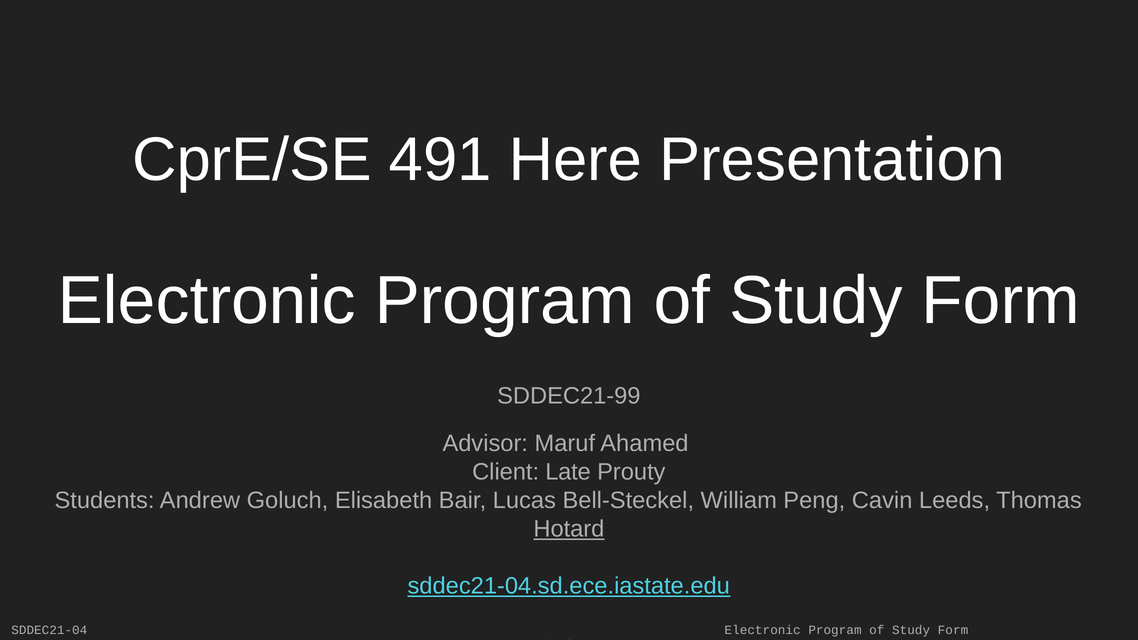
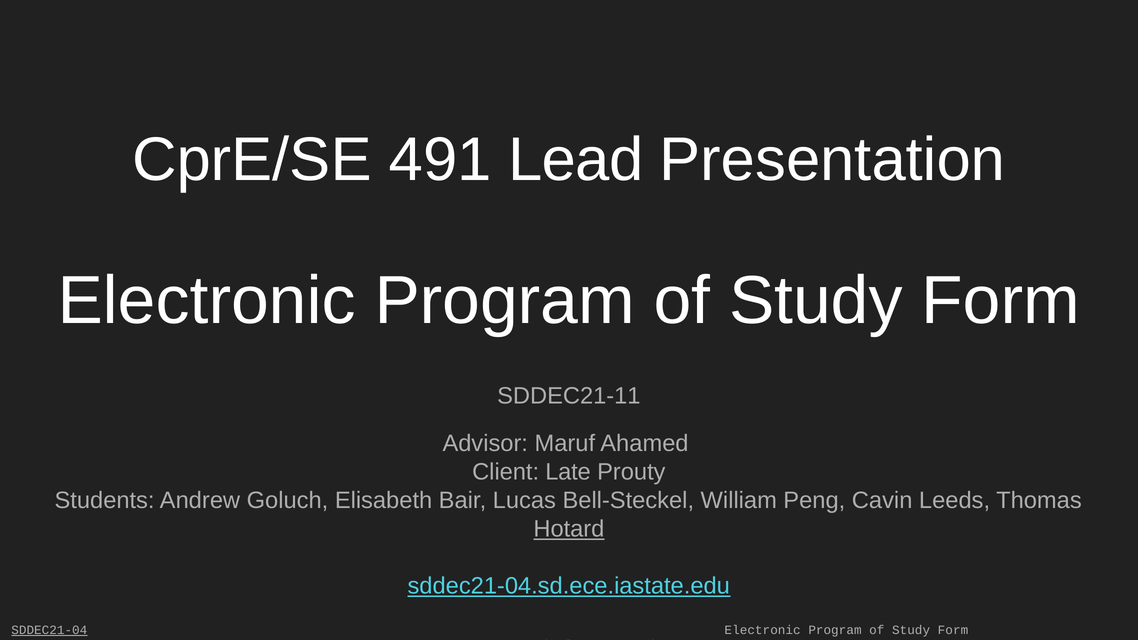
Here: Here -> Lead (576, 160)
SDDEC21-99: SDDEC21-99 -> SDDEC21-11 (569, 396)
SDDEC21-04 underline: none -> present (49, 630)
